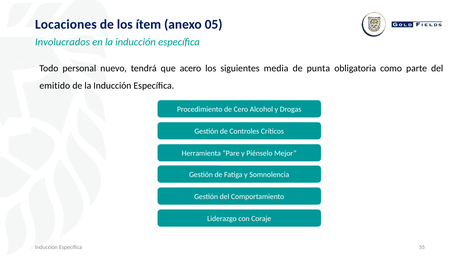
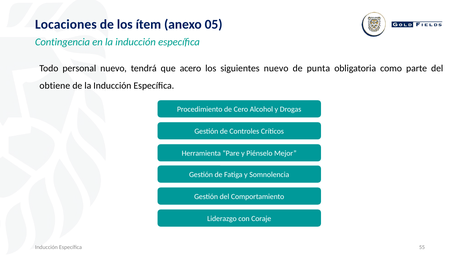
Involucrados: Involucrados -> Contingencia (63, 42)
siguientes media: media -> nuevo (276, 68)
emitido: emitido -> obtiene (55, 86)
